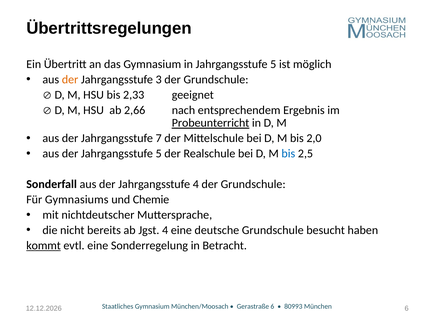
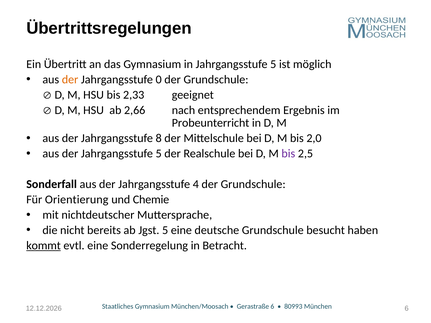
3: 3 -> 0 (159, 80)
Probeunterricht underline: present -> none (211, 123)
7: 7 -> 8 (159, 138)
bis colour: blue -> purple (288, 154)
Gymnasiums: Gymnasiums -> Orientierung (77, 200)
Jgst 4: 4 -> 5 (165, 230)
